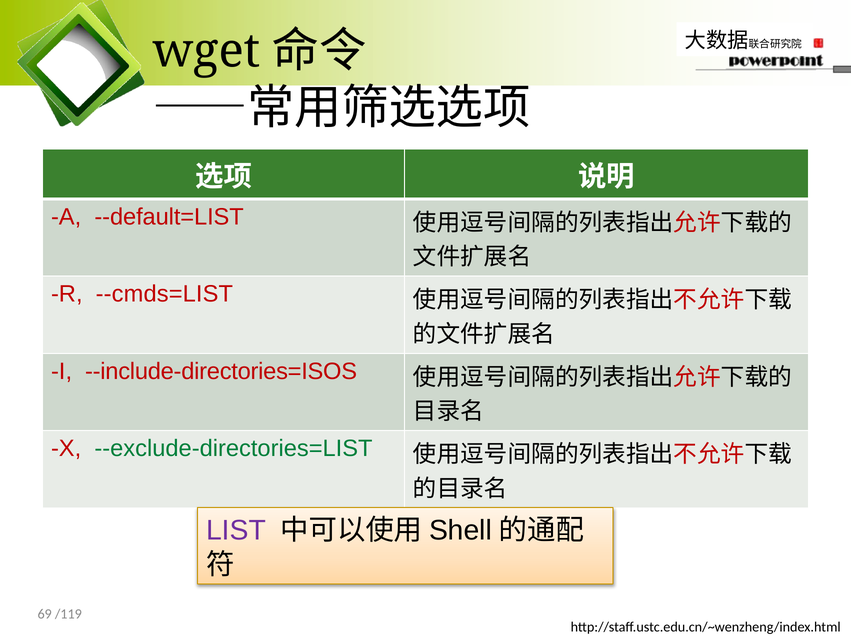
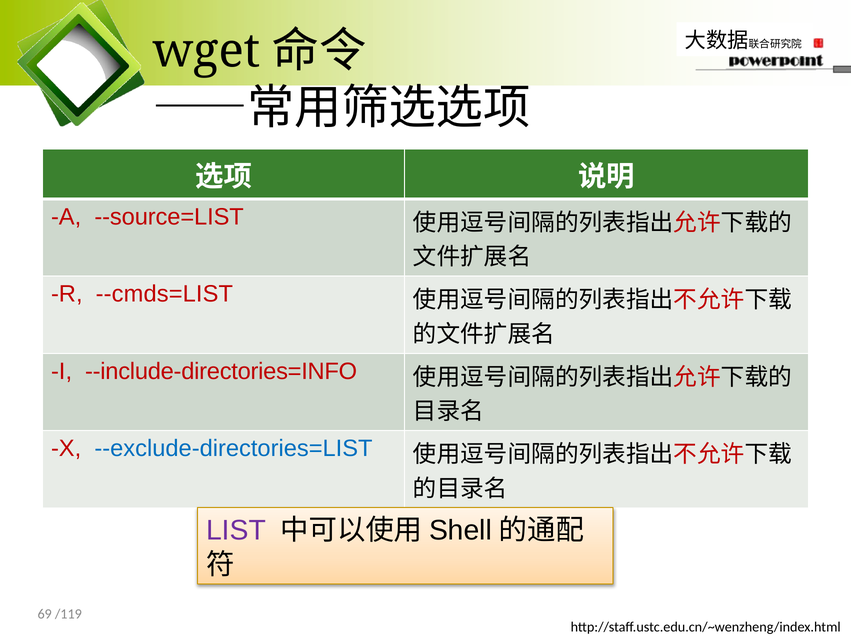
--default=LIST: --default=LIST -> --source=LIST (169, 216)
--include-directories=ISOS: --include-directories=ISOS -> --include-directories=INFO (221, 371)
--exclude-directories=LIST colour: green -> blue (233, 448)
